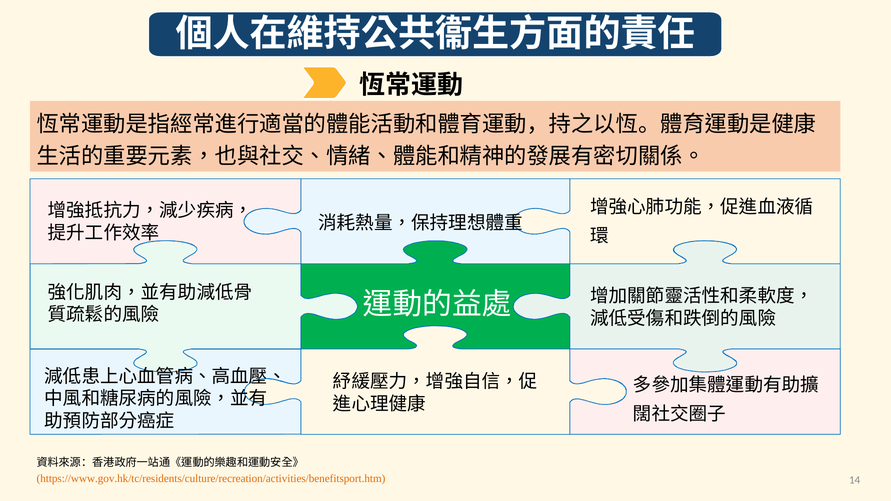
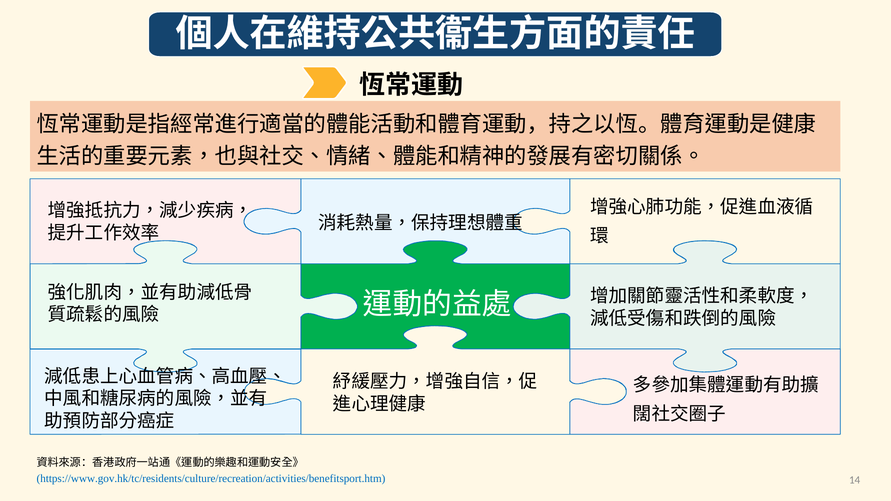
https://www.gov.hk/tc/residents/culture/recreation/activities/benefitsport.htm colour: orange -> blue (211, 479)
